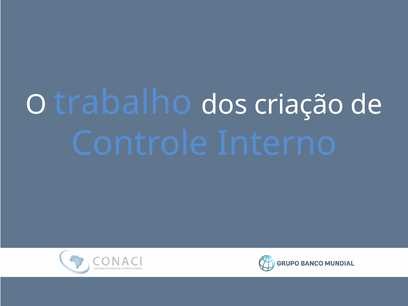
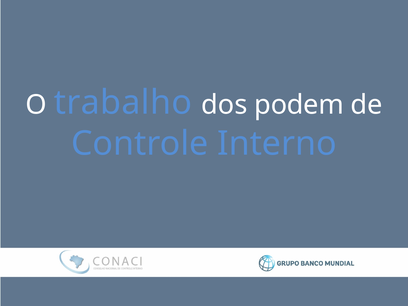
criação: criação -> podem (299, 105)
